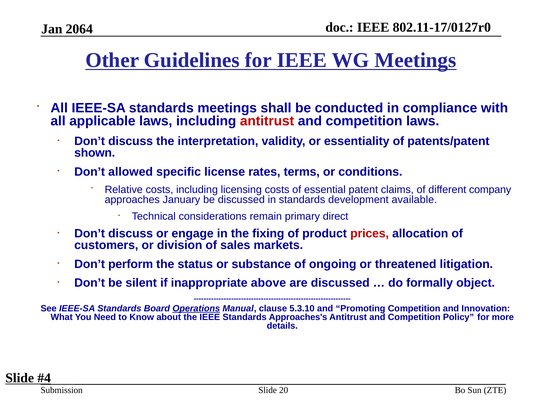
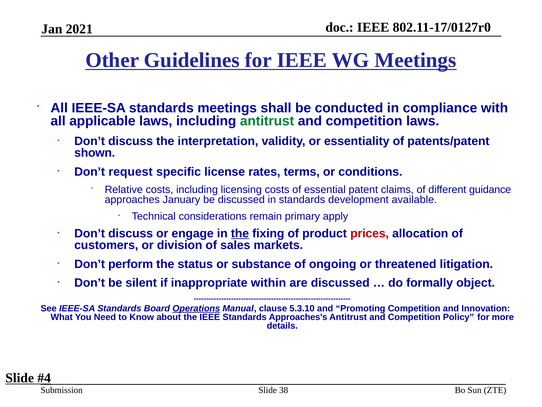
2064: 2064 -> 2021 (79, 29)
antitrust colour: red -> green (267, 121)
allowed: allowed -> request (131, 172)
company: company -> guidance (490, 189)
direct: direct -> apply (336, 216)
the underline: none -> present (240, 233)
above: above -> within (269, 282)
20: 20 -> 38 (284, 390)
